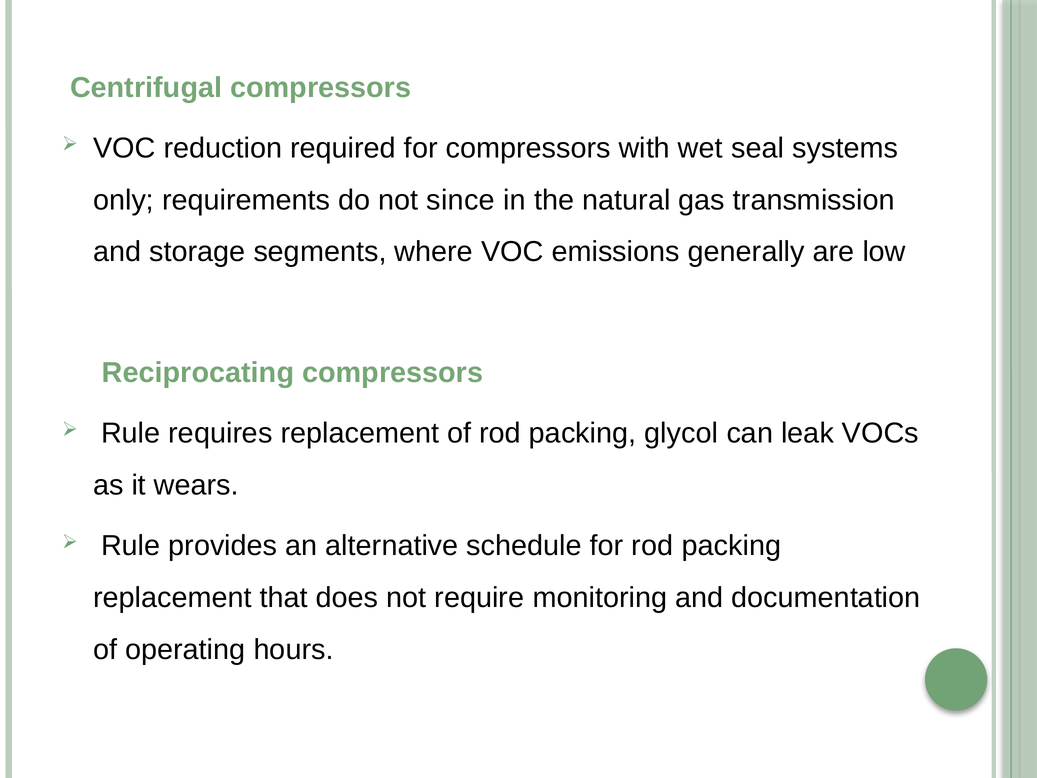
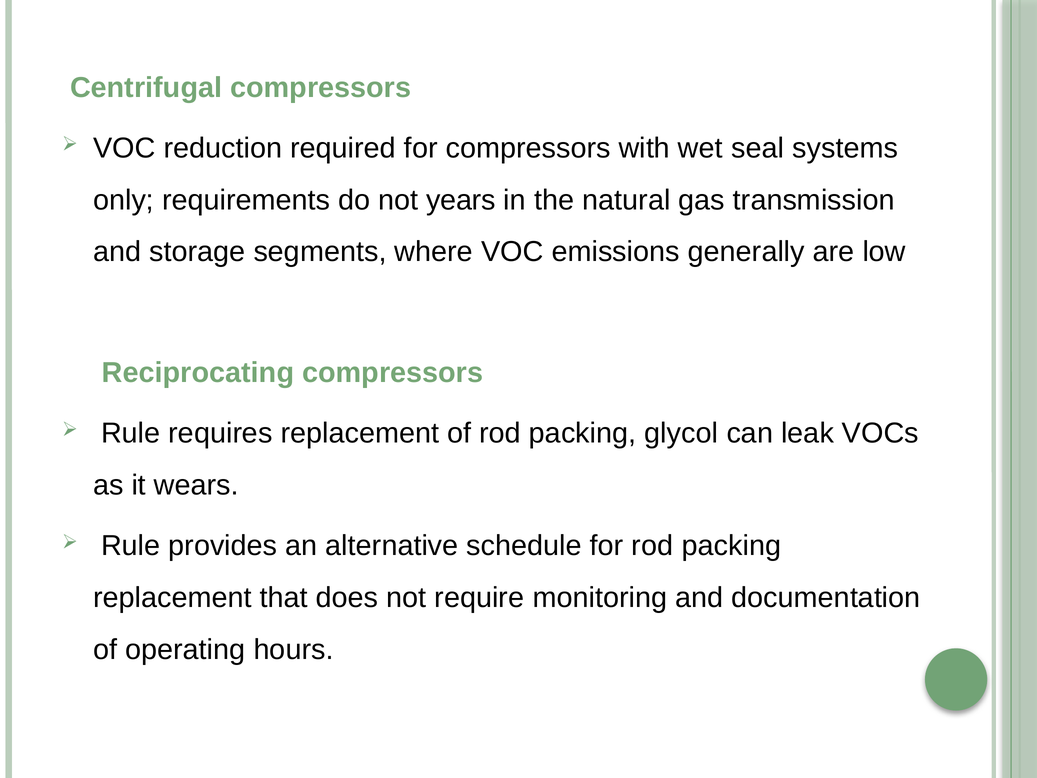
since: since -> years (461, 200)
